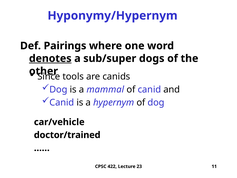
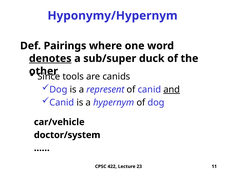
dogs: dogs -> duck (152, 58)
mammal: mammal -> represent (105, 89)
and underline: none -> present (172, 89)
doctor/trained: doctor/trained -> doctor/system (67, 135)
